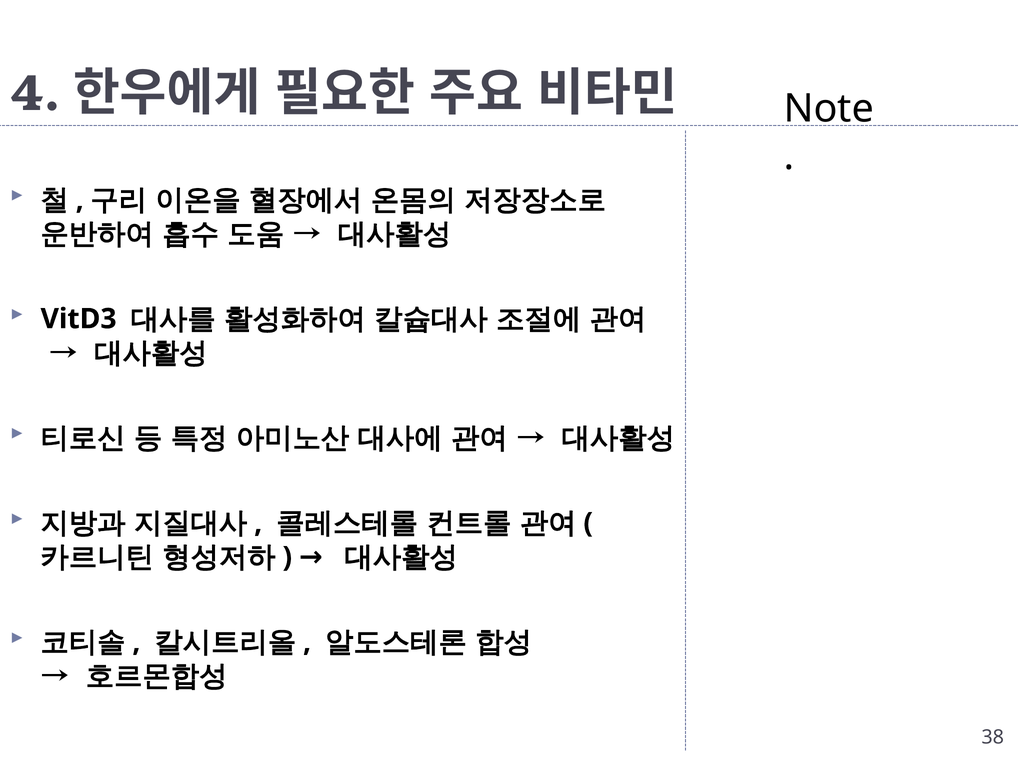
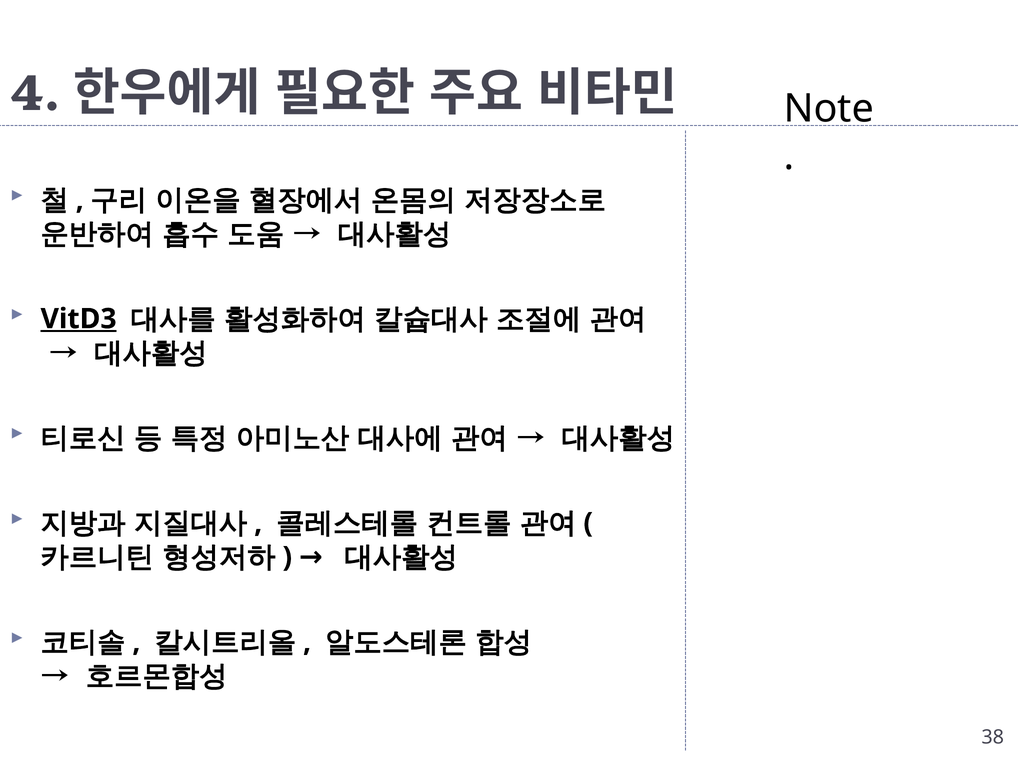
VitD3 underline: none -> present (79, 319)
